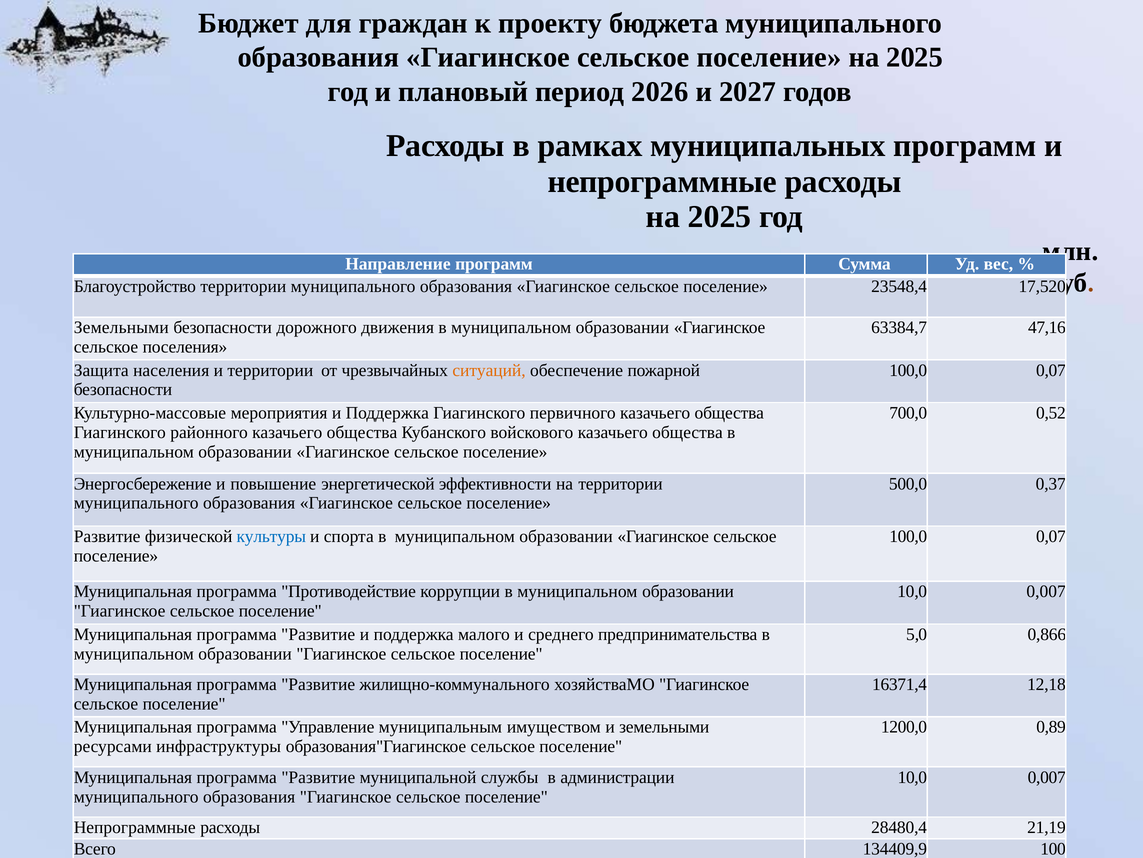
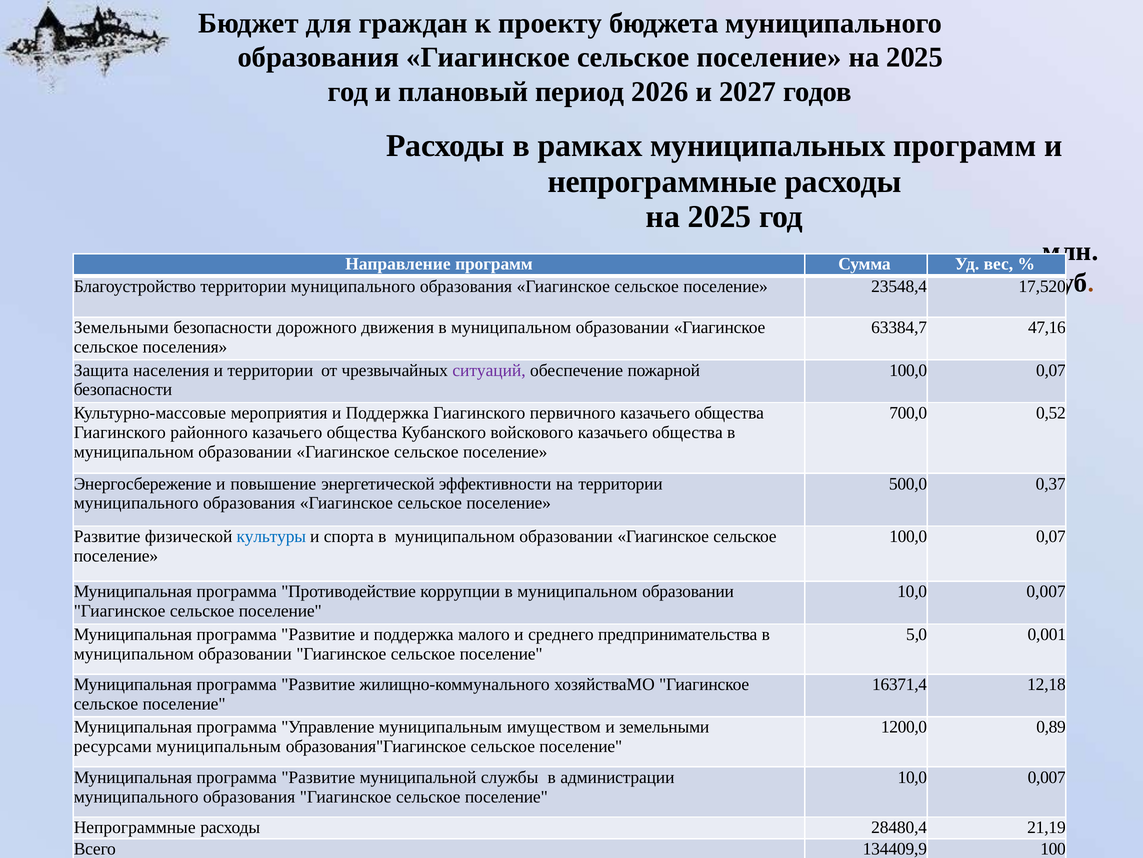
ситуаций colour: orange -> purple (489, 370)
0,866: 0,866 -> 0,001 (1047, 634)
ресурсами инфраструктуры: инфраструктуры -> муниципальным (219, 746)
